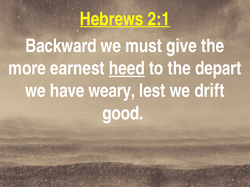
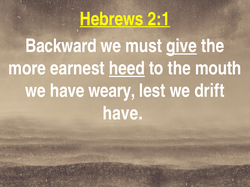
give underline: none -> present (181, 46)
depart: depart -> mouth (218, 69)
good: good -> have (123, 114)
